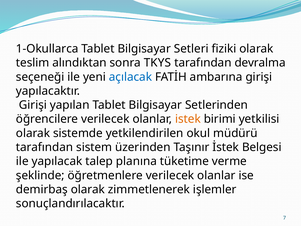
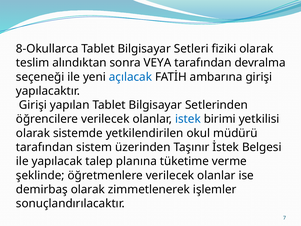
1-Okullarca: 1-Okullarca -> 8-Okullarca (47, 49)
TKYS: TKYS -> VEYA (158, 63)
istek colour: orange -> blue (188, 119)
